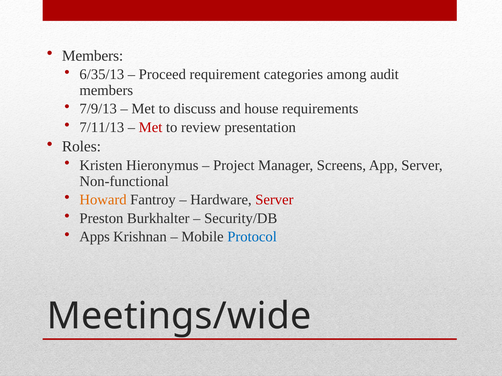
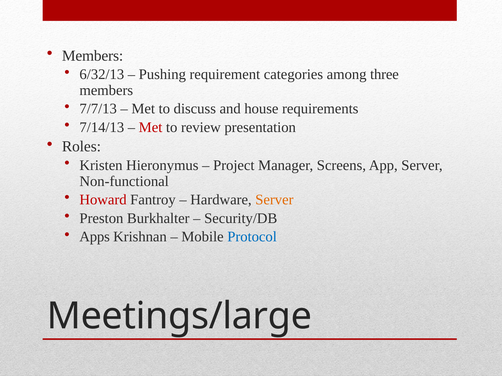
6/35/13: 6/35/13 -> 6/32/13 (102, 75)
Proceed: Proceed -> Pushing (162, 75)
audit: audit -> three (384, 75)
7/9/13: 7/9/13 -> 7/7/13 (98, 109)
7/11/13: 7/11/13 -> 7/14/13 (102, 128)
Howard colour: orange -> red (103, 200)
Server colour: red -> orange (274, 200)
Meetings/wide: Meetings/wide -> Meetings/large (179, 316)
